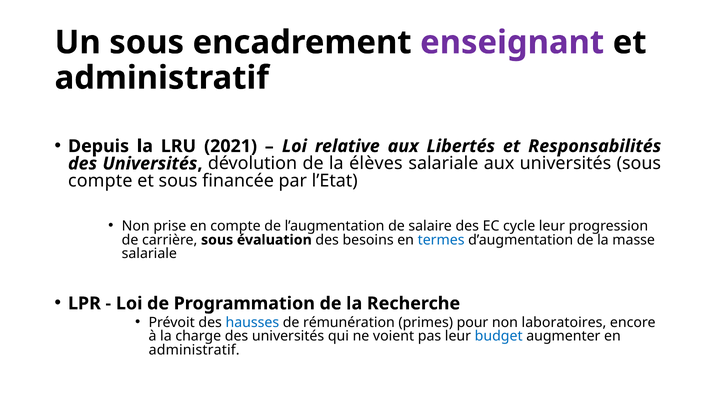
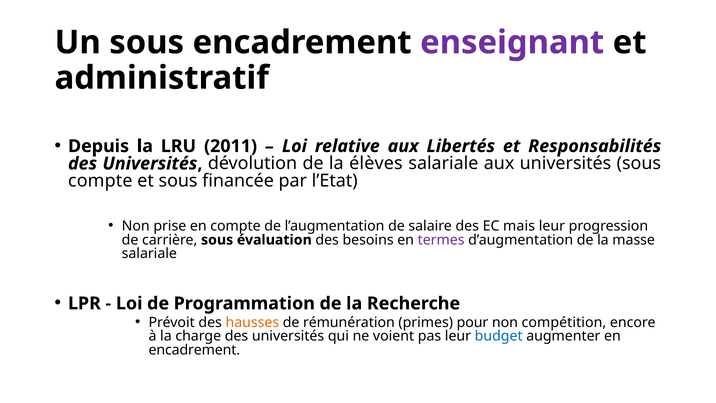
2021: 2021 -> 2011 (231, 146)
cycle: cycle -> mais (519, 226)
termes colour: blue -> purple (441, 240)
hausses colour: blue -> orange (252, 322)
laboratoires: laboratoires -> compétition (564, 322)
administratif: administratif -> encadrement (194, 350)
